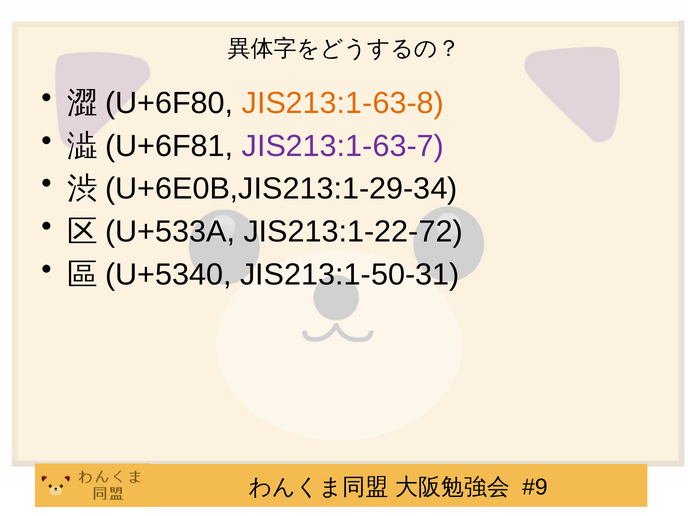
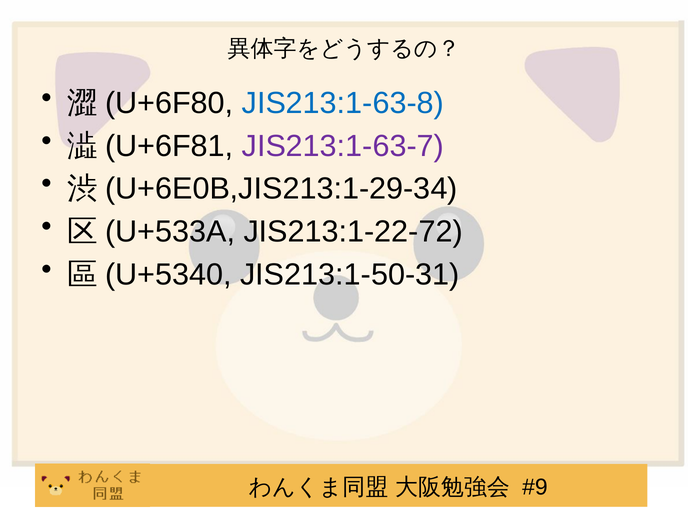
JIS213:1-63-8 colour: orange -> blue (343, 103)
